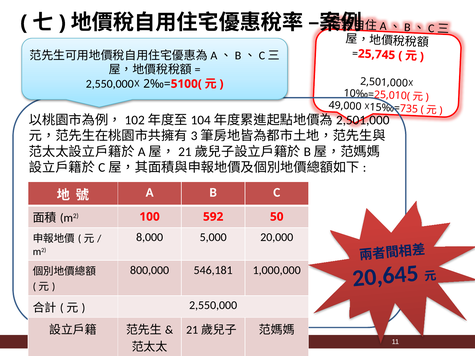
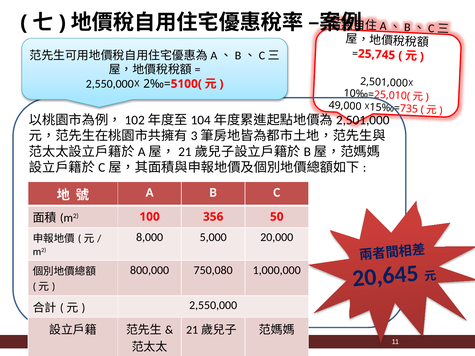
592: 592 -> 356 (213, 217)
546,181: 546,181 -> 750,080 (213, 270)
